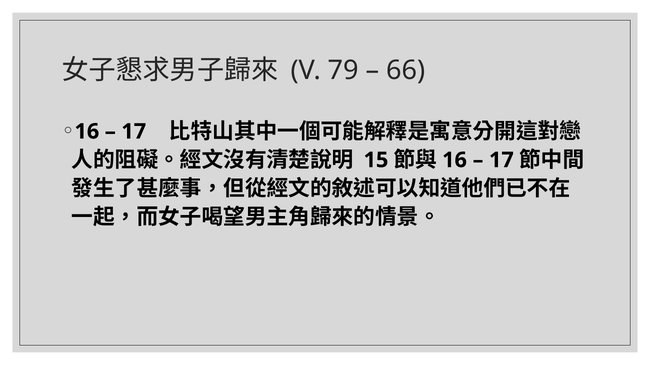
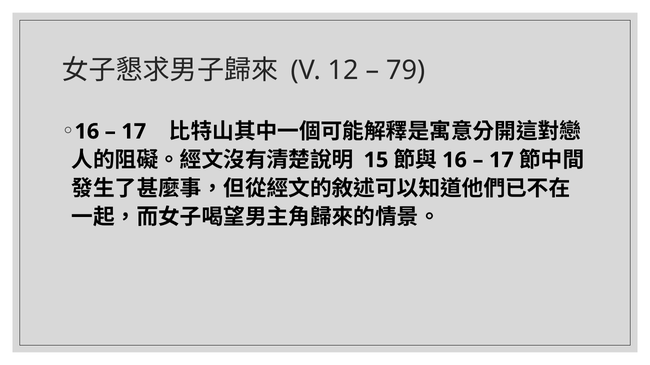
79: 79 -> 12 (343, 71)
66: 66 -> 79 (406, 71)
